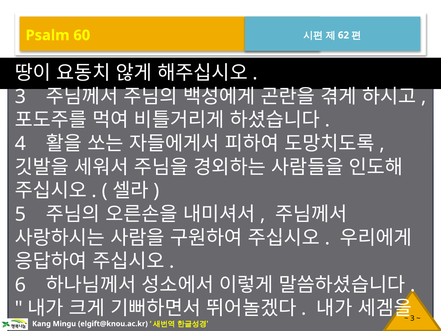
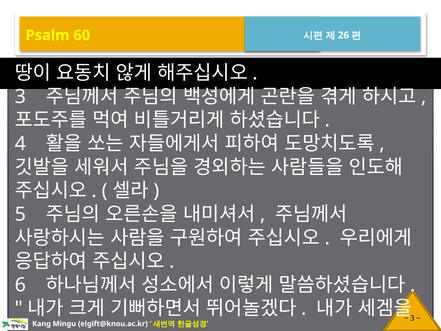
62: 62 -> 26 (343, 35)
